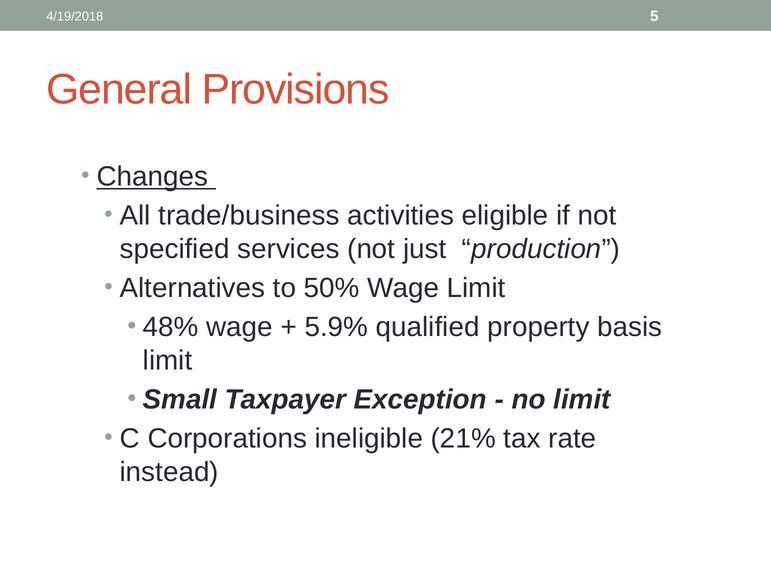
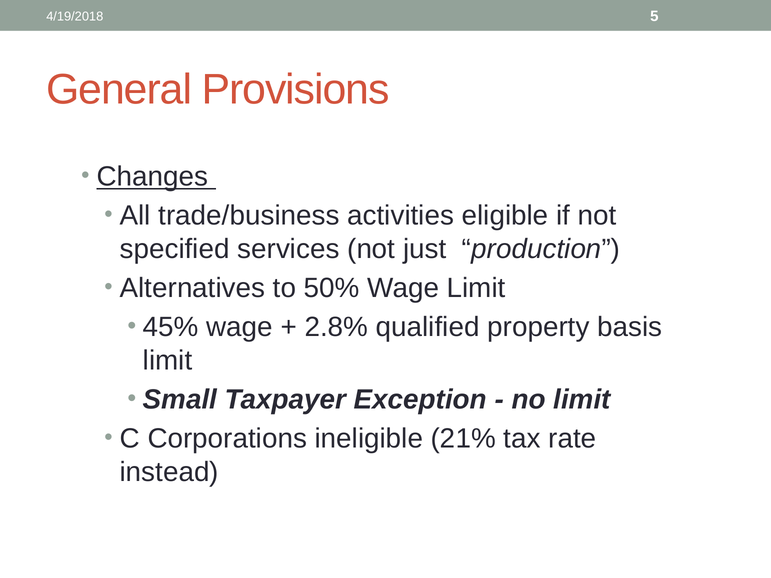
48%: 48% -> 45% (171, 327)
5.9%: 5.9% -> 2.8% (336, 327)
